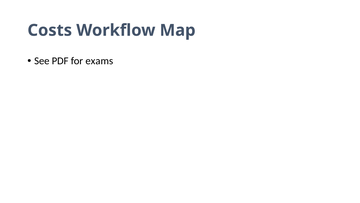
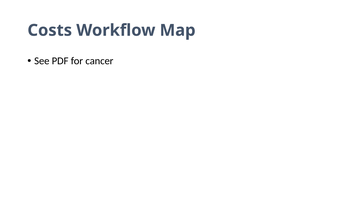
exams: exams -> cancer (99, 61)
